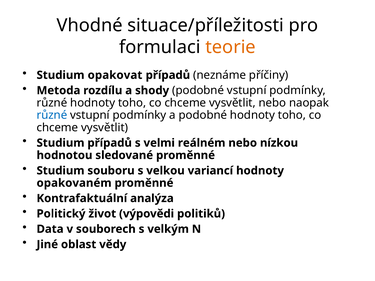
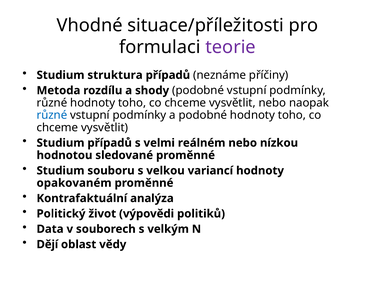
teorie colour: orange -> purple (231, 47)
opakovat: opakovat -> struktura (115, 75)
Jiné: Jiné -> Dějí (47, 245)
